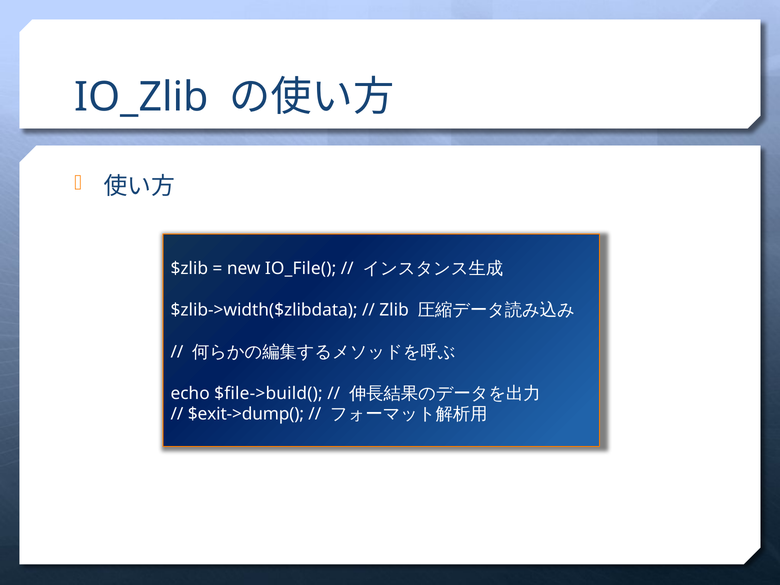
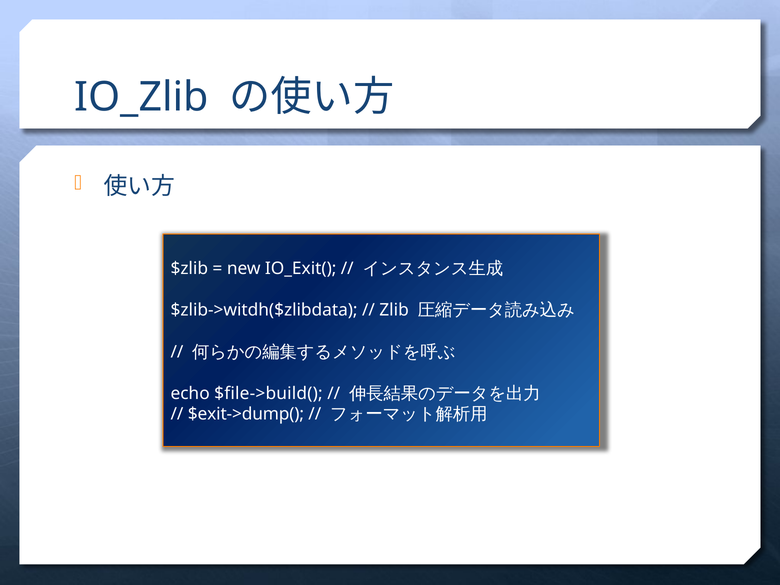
IO_File(: IO_File( -> IO_Exit( (301, 269)
$zlib->width($zlibdata: $zlib->width($zlibdata -> $zlib->witdh($zlibdata (264, 310)
